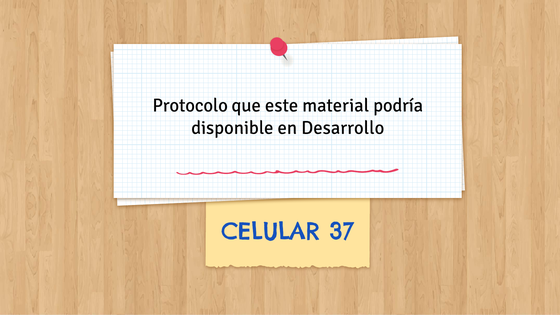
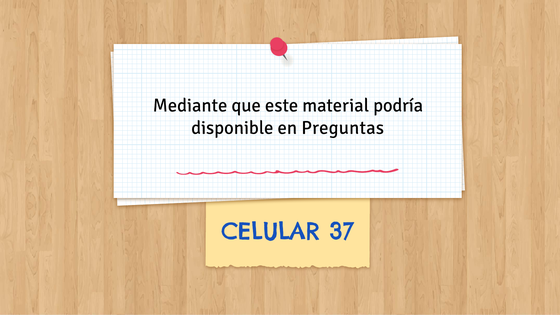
Protocolo: Protocolo -> Mediante (190, 105)
Desarrollo: Desarrollo -> Preguntas (343, 128)
